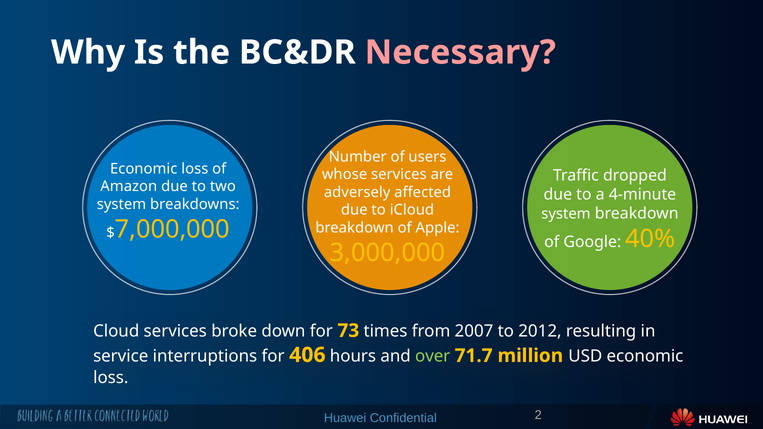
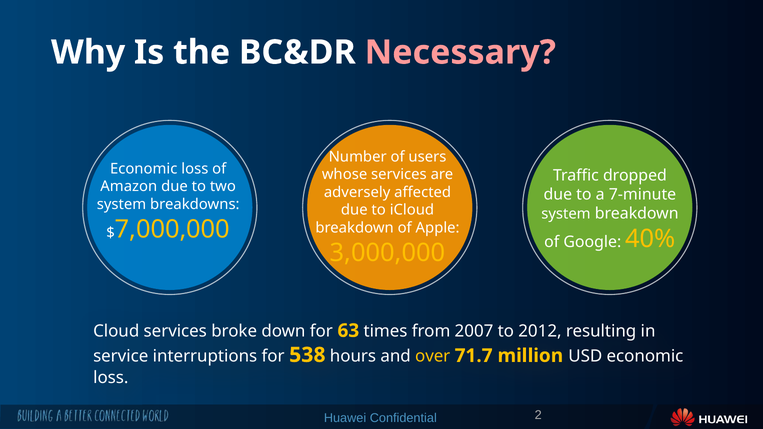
4-minute: 4-minute -> 7-minute (642, 195)
73: 73 -> 63 (348, 331)
406: 406 -> 538 (307, 355)
over colour: light green -> yellow (433, 357)
